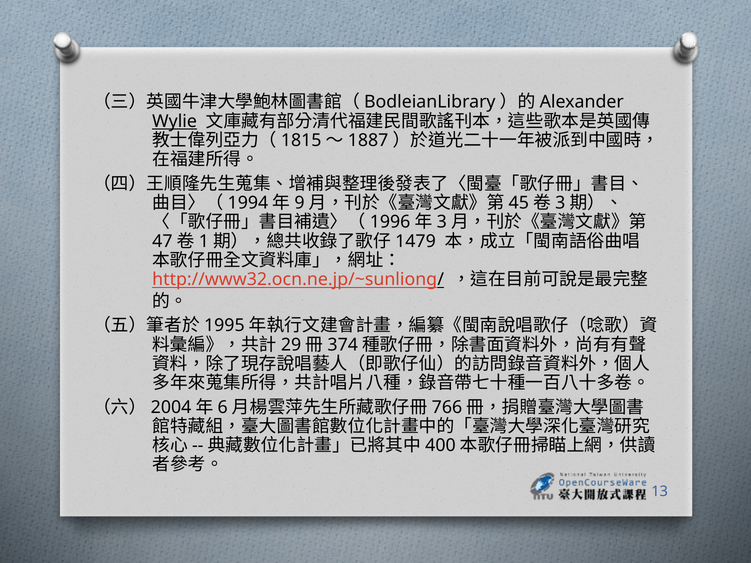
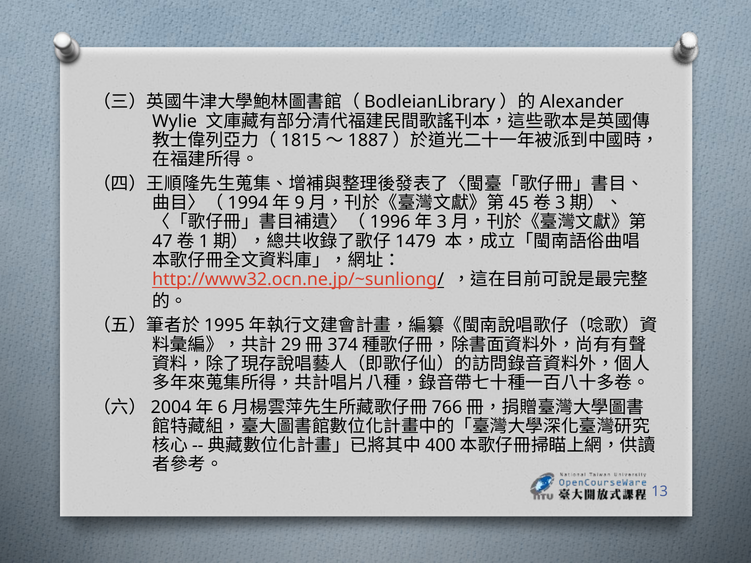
Wylie underline: present -> none (175, 121)
